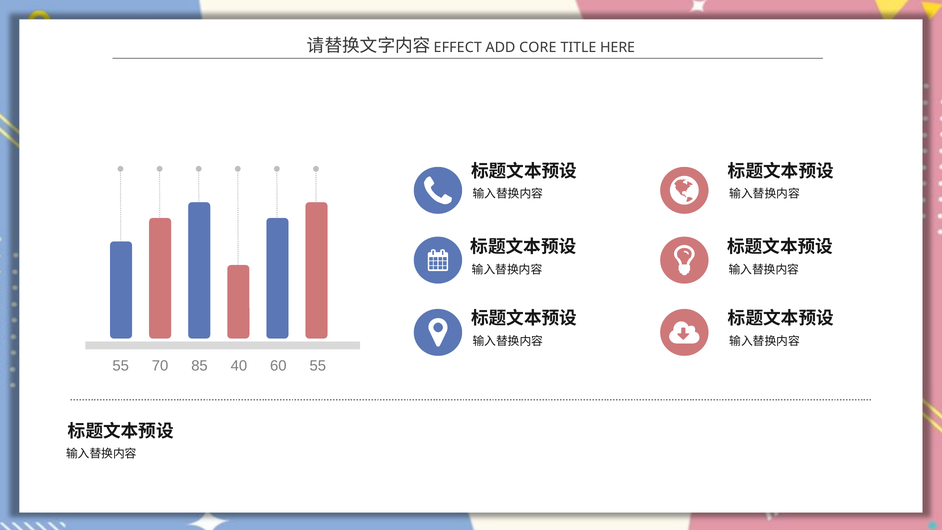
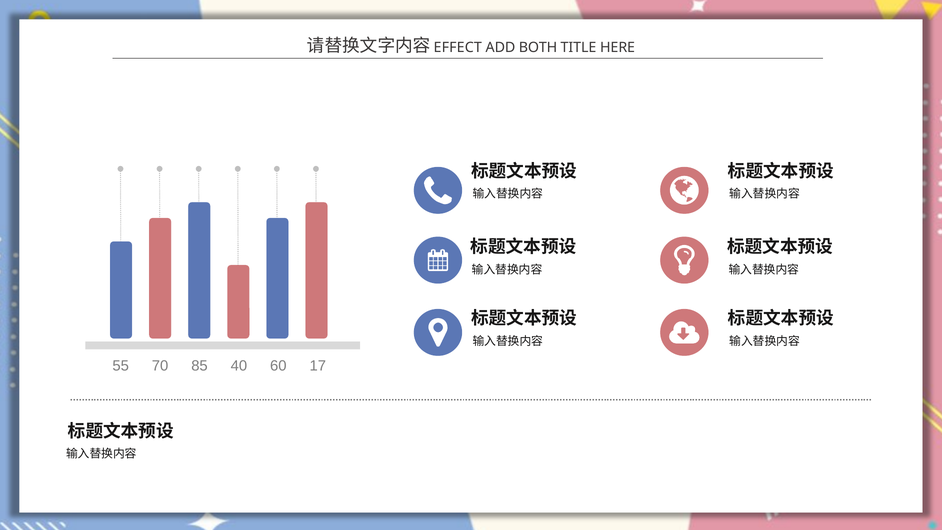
CORE: CORE -> BOTH (538, 48)
60 55: 55 -> 17 (318, 366)
